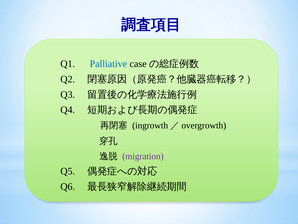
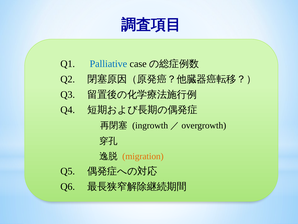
migration colour: purple -> orange (143, 156)
